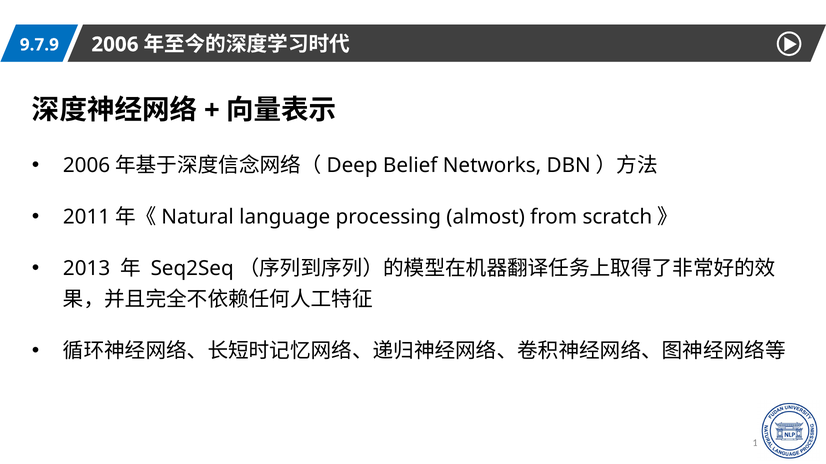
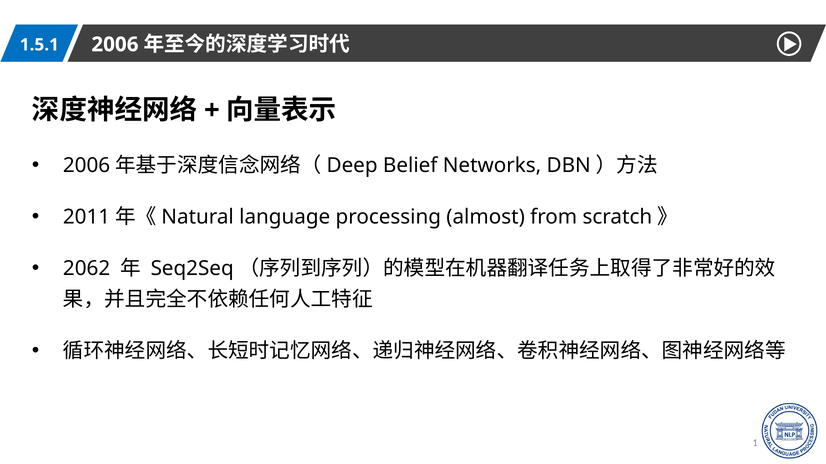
9.7.9: 9.7.9 -> 1.5.1 (39, 45)
2013: 2013 -> 2062 (87, 269)
